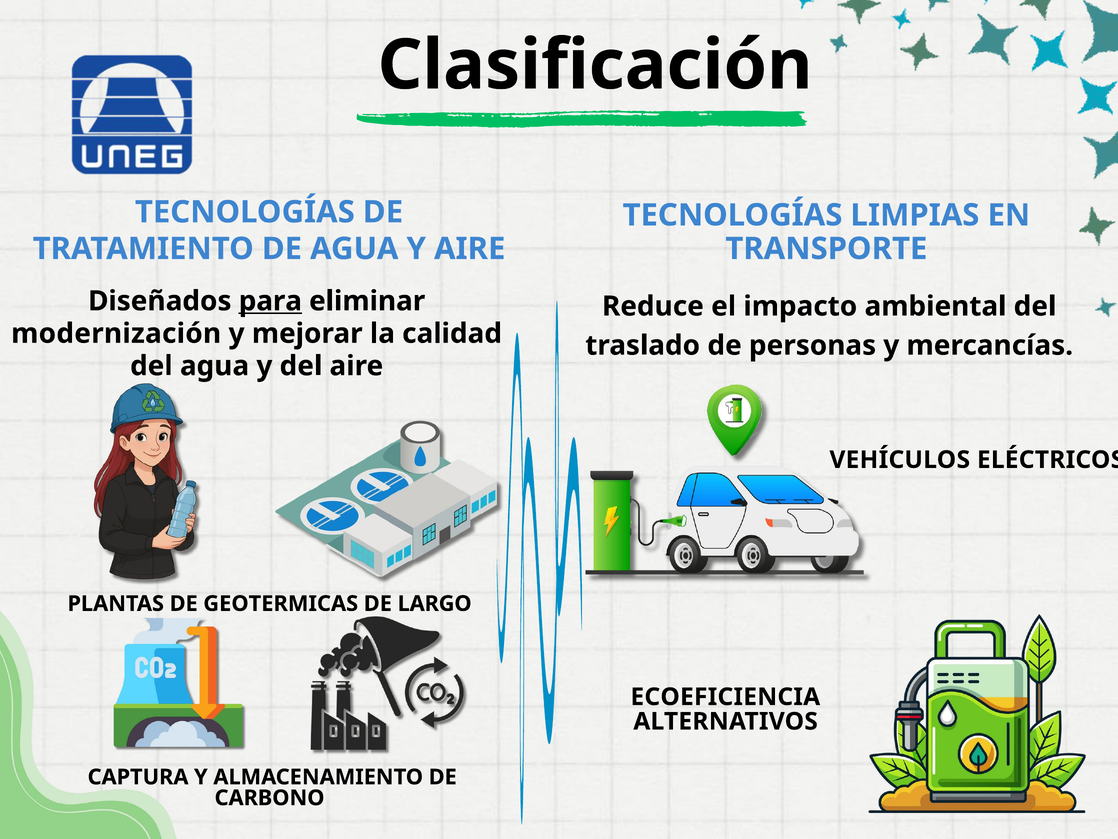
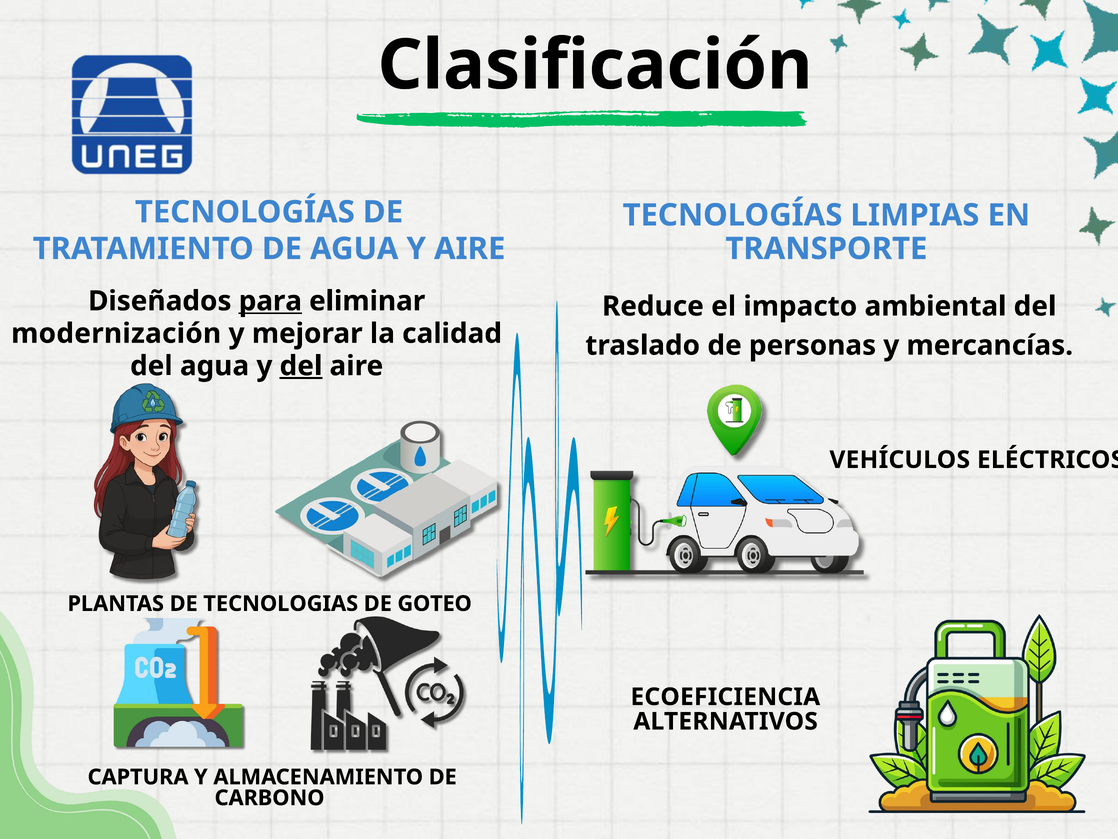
del underline: none -> present (301, 366)
GEOTERMICAS: GEOTERMICAS -> TECNOLOGIAS (281, 603)
LARGO: LARGO -> GOTEO (435, 603)
